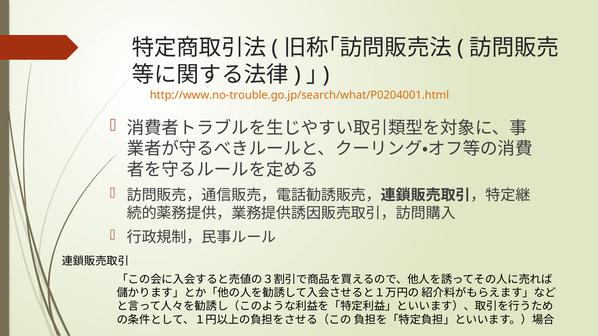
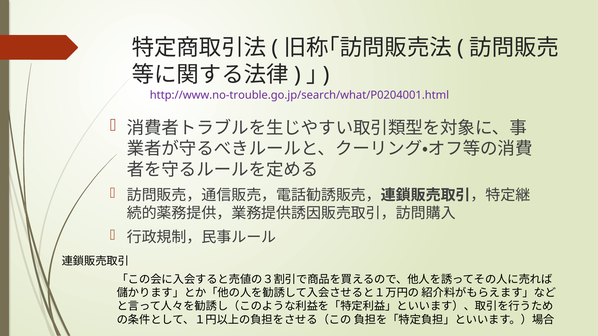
http://www.no-trouble.go.jp/search/what/P0204001.html colour: orange -> purple (299, 95)
